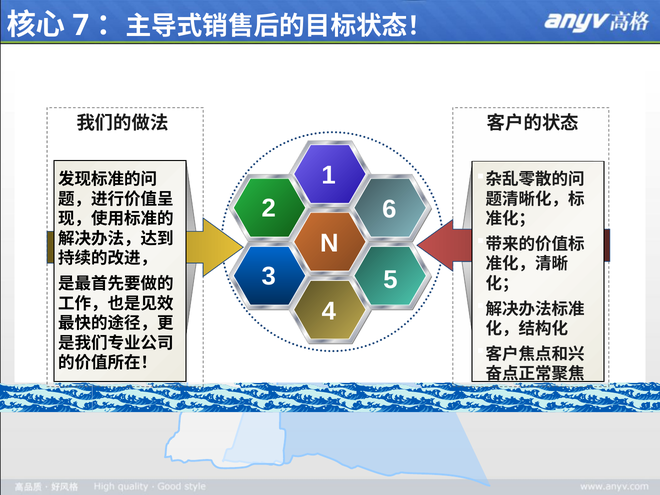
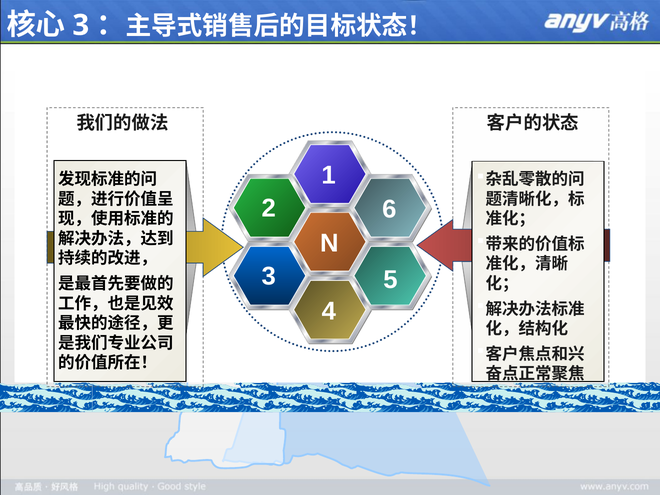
7: 7 -> 3 (81, 25)
